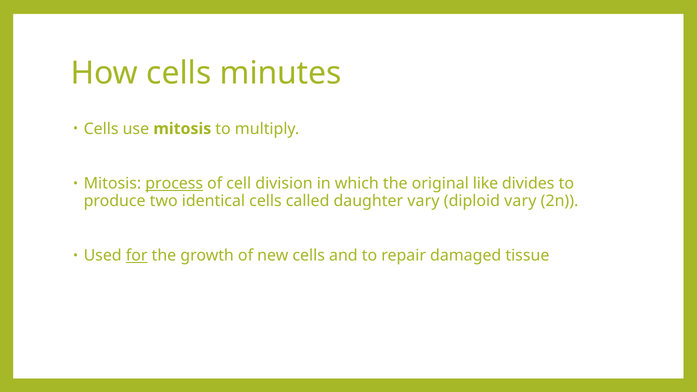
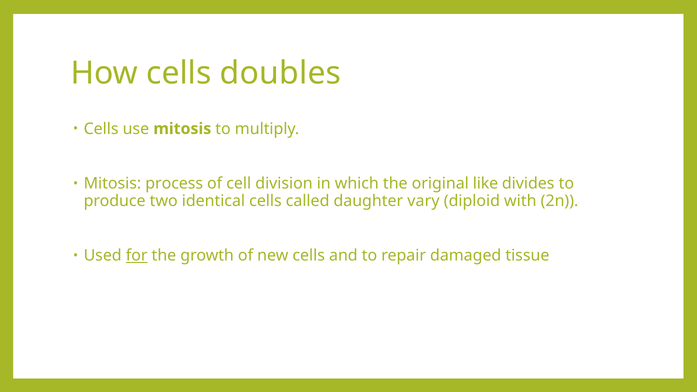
minutes: minutes -> doubles (281, 73)
process underline: present -> none (174, 184)
diploid vary: vary -> with (520, 201)
